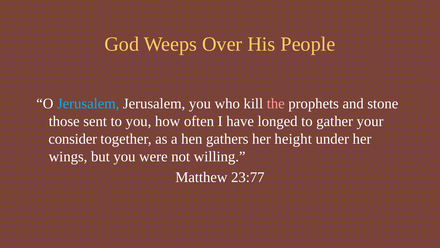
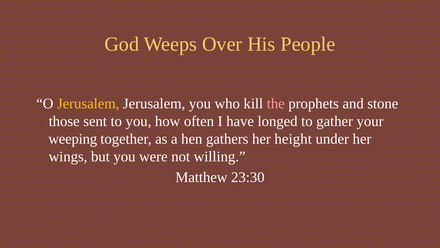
Jerusalem colour: light blue -> yellow (88, 104)
consider: consider -> weeping (73, 139)
23:77: 23:77 -> 23:30 (248, 177)
